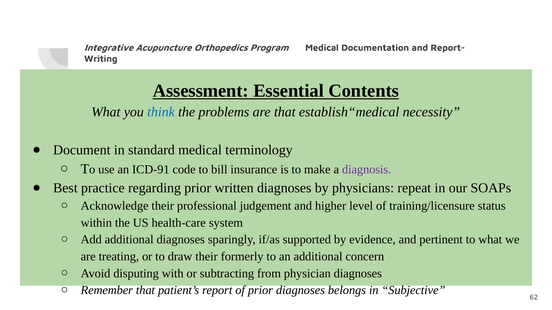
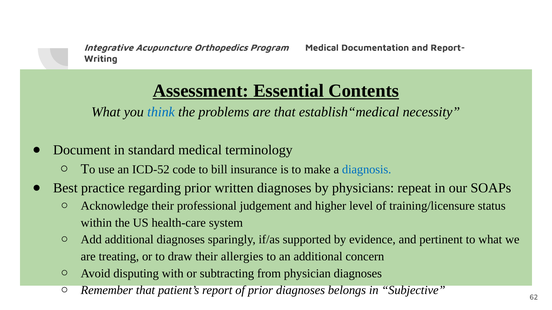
ICD-91: ICD-91 -> ICD-52 (151, 170)
diagnosis colour: purple -> blue (367, 170)
formerly: formerly -> allergies (242, 257)
